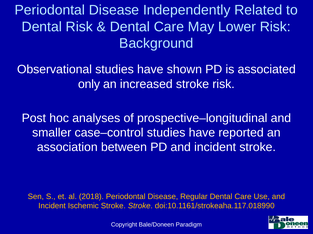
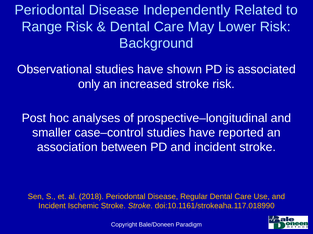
Dental: Dental -> Range (42, 27)
